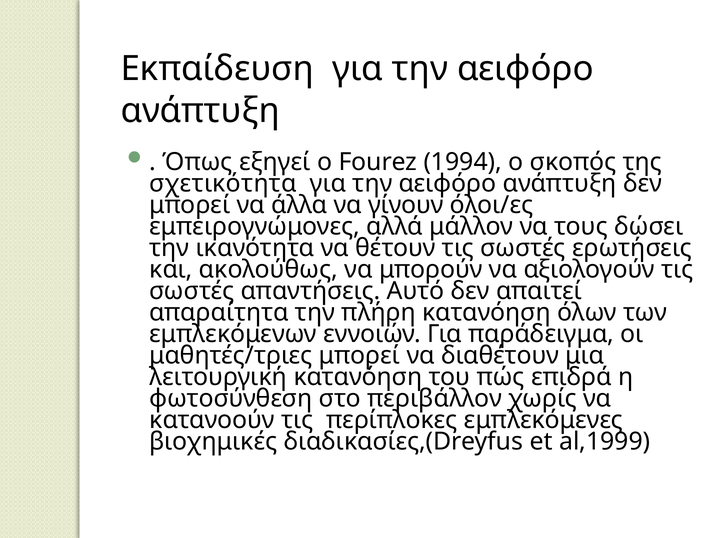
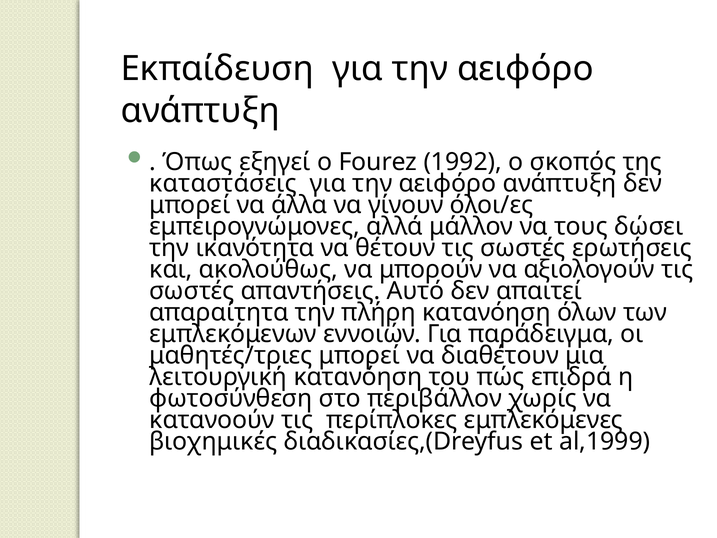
1994: 1994 -> 1992 (463, 162)
σχετικότητα: σχετικότητα -> καταστάσεις (223, 183)
